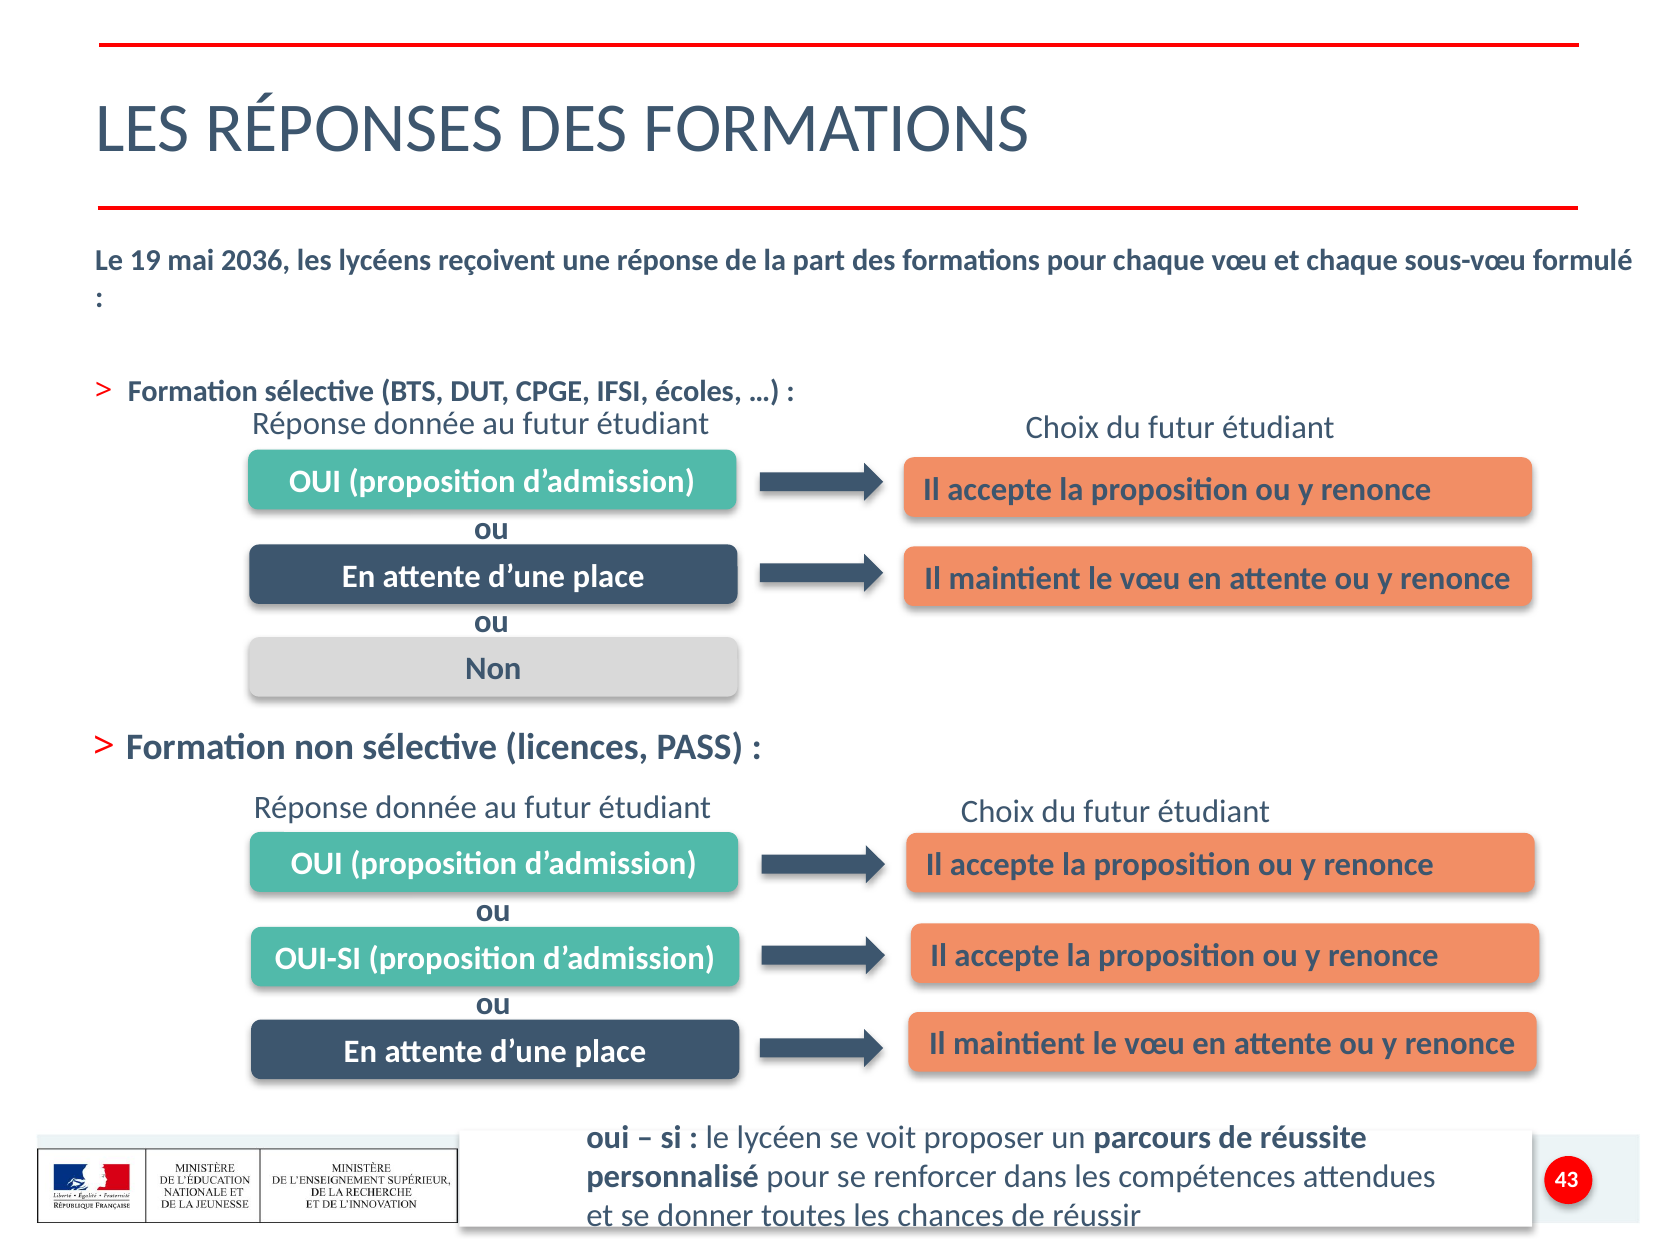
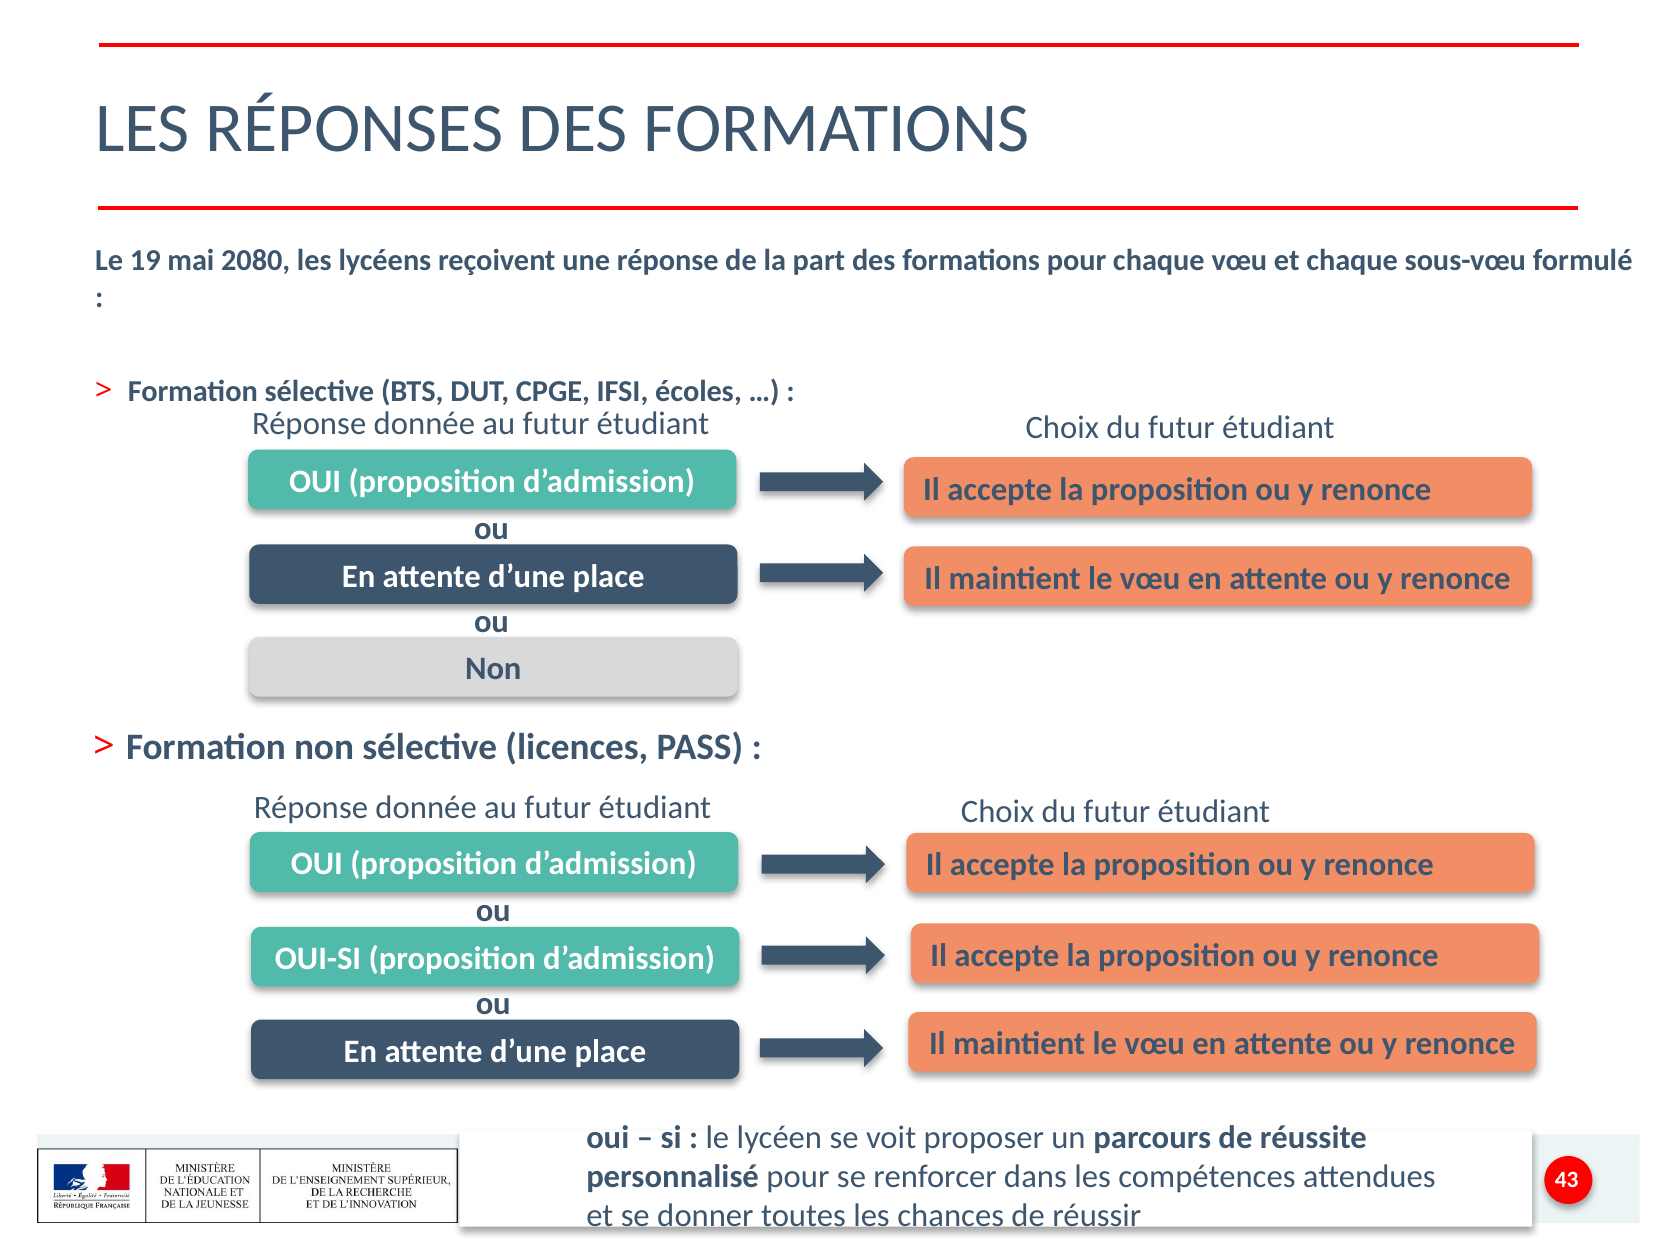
2036: 2036 -> 2080 (256, 261)
